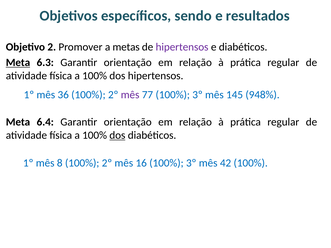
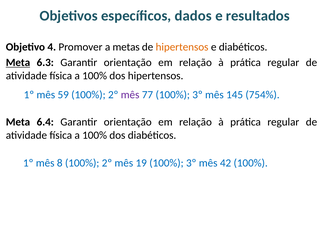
sendo: sendo -> dados (193, 16)
2: 2 -> 4 (52, 47)
hipertensos colour: purple -> orange (182, 47)
36: 36 -> 59 (63, 95)
948%: 948% -> 754% (263, 95)
dos underline: present -> none (117, 135)
16: 16 -> 19 (141, 163)
